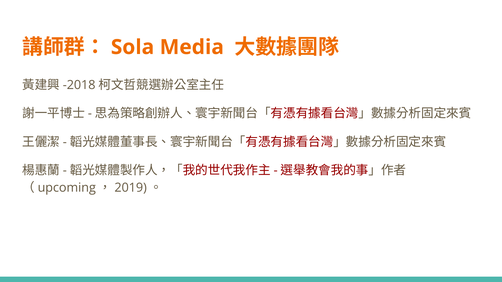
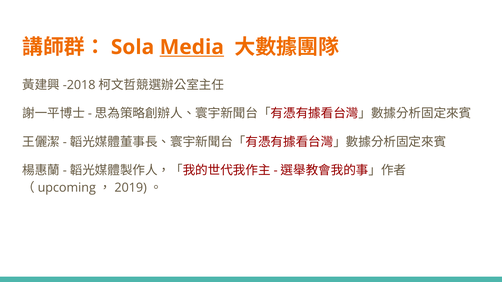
Media underline: none -> present (192, 47)
